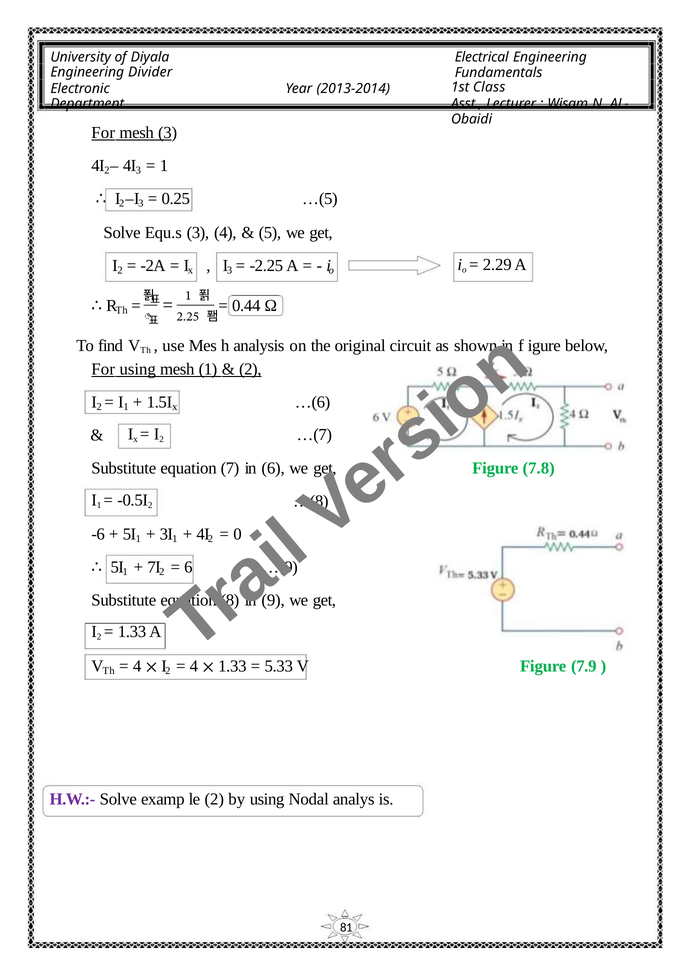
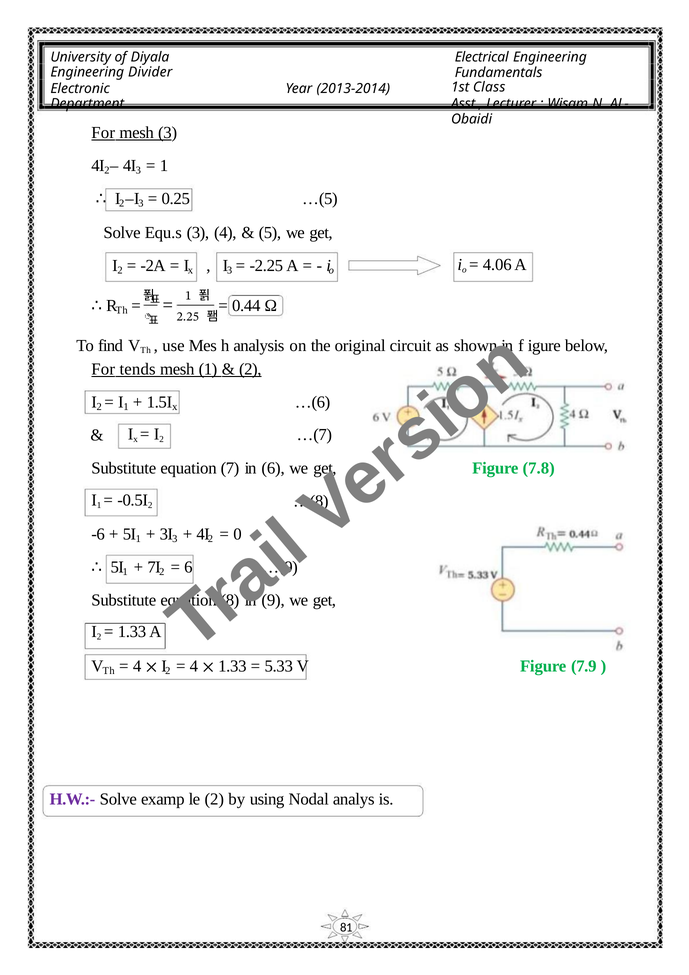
2.29: 2.29 -> 4.06 (497, 265)
For using: using -> tends (138, 369)
1 1: 1 -> 3 (175, 539)
